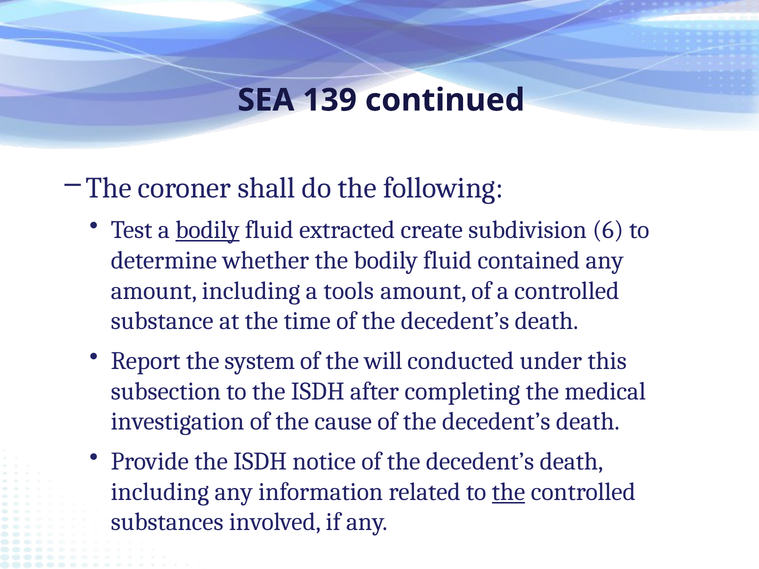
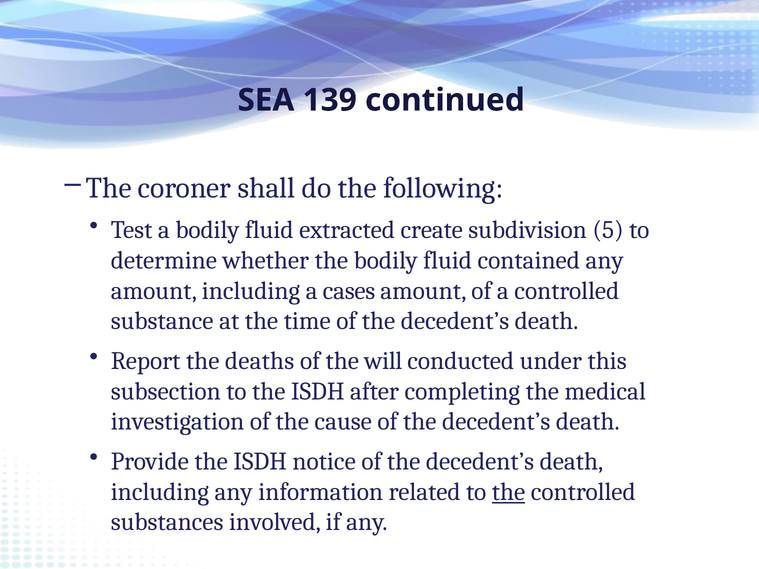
bodily underline: present -> none (207, 230)
6: 6 -> 5 (608, 230)
tools: tools -> cases (349, 291)
system: system -> deaths (260, 361)
